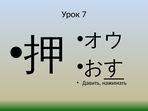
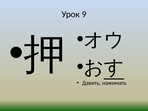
7: 7 -> 9 (84, 14)
